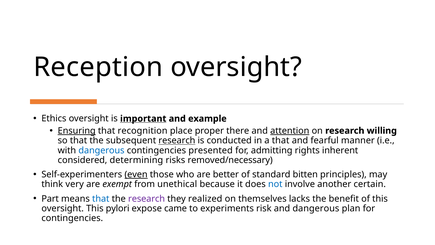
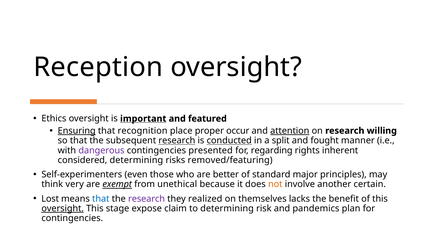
example: example -> featured (207, 119)
there: there -> occur (238, 131)
conducted underline: none -> present (229, 140)
a that: that -> split (281, 140)
fearful: fearful -> fought (325, 140)
dangerous colour: blue -> purple (101, 150)
admitting: admitting -> regarding (272, 150)
removed/necessary: removed/necessary -> removed/featuring (230, 160)
even underline: present -> none (136, 174)
bitten: bitten -> major (305, 174)
exempt underline: none -> present (117, 184)
not colour: blue -> orange (275, 184)
Part: Part -> Lost (50, 198)
oversight underline: none -> present (63, 208)
pylori: pylori -> stage (118, 208)
came: came -> claim (176, 208)
to experiments: experiments -> determining (227, 208)
and dangerous: dangerous -> pandemics (316, 208)
